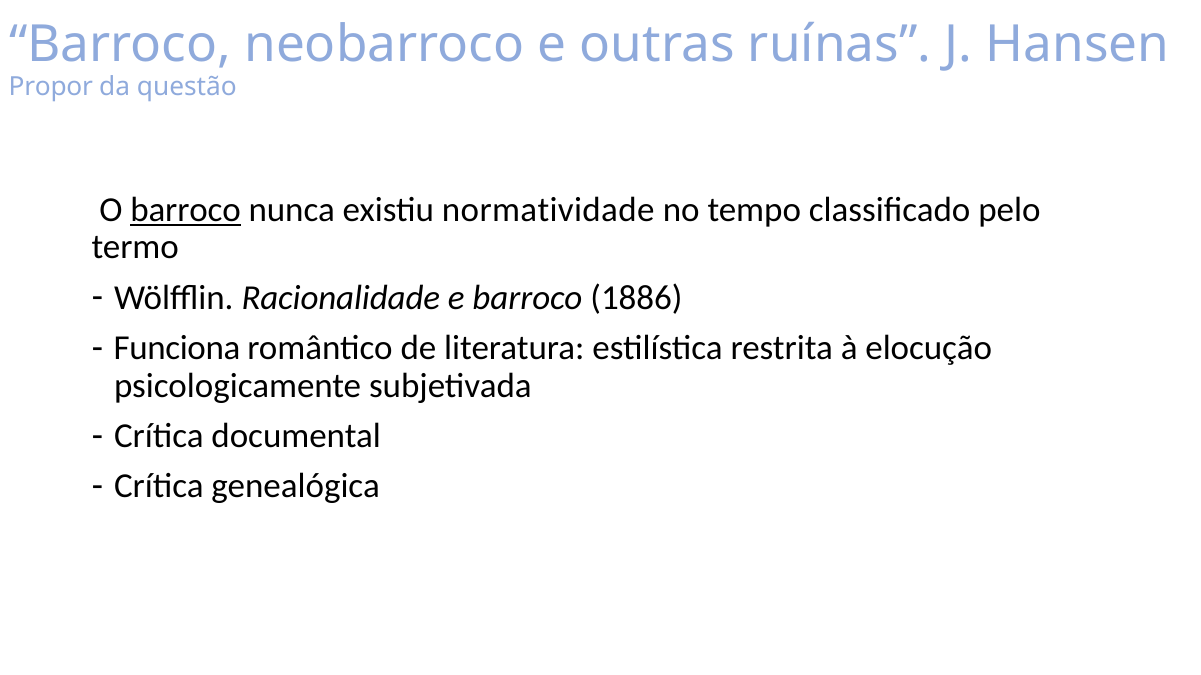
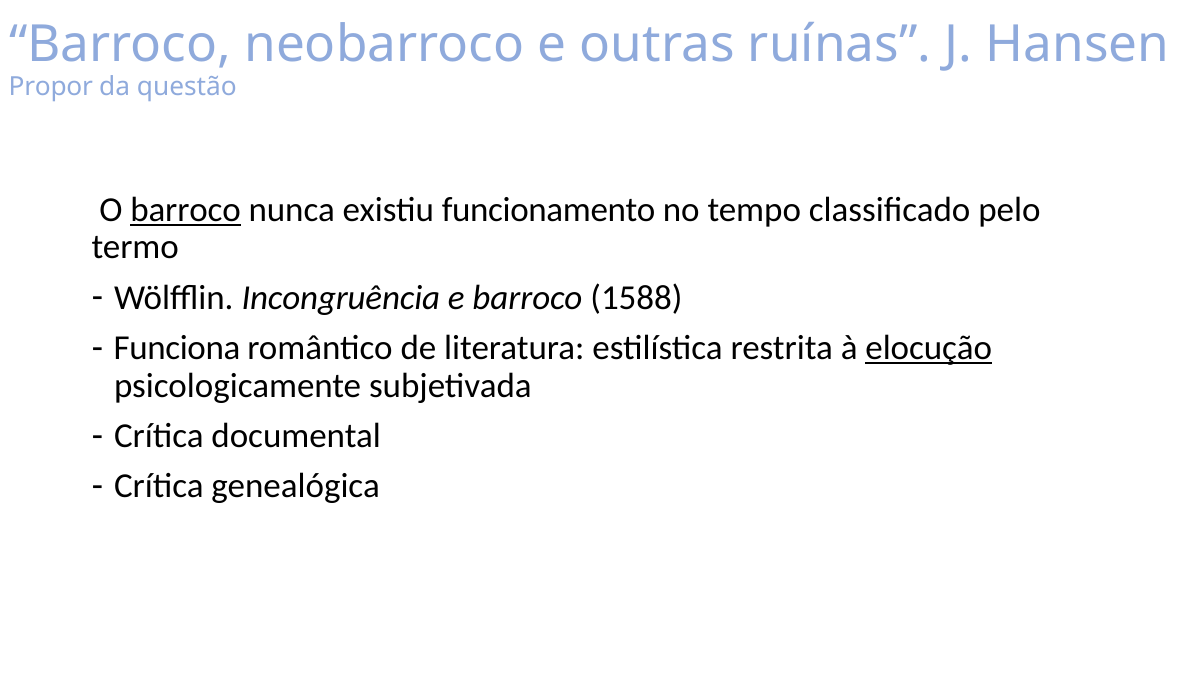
normatividade: normatividade -> funcionamento (549, 210)
Racionalidade: Racionalidade -> Incongruência (341, 298)
1886: 1886 -> 1588 (636, 298)
elocução underline: none -> present (929, 348)
